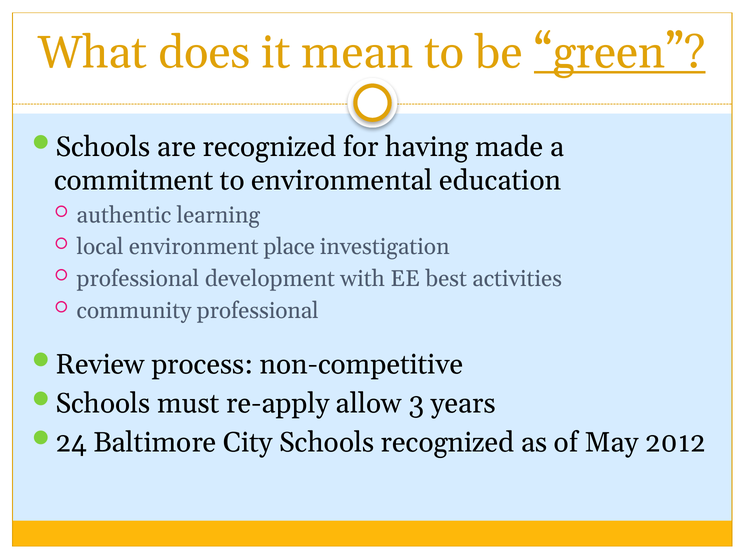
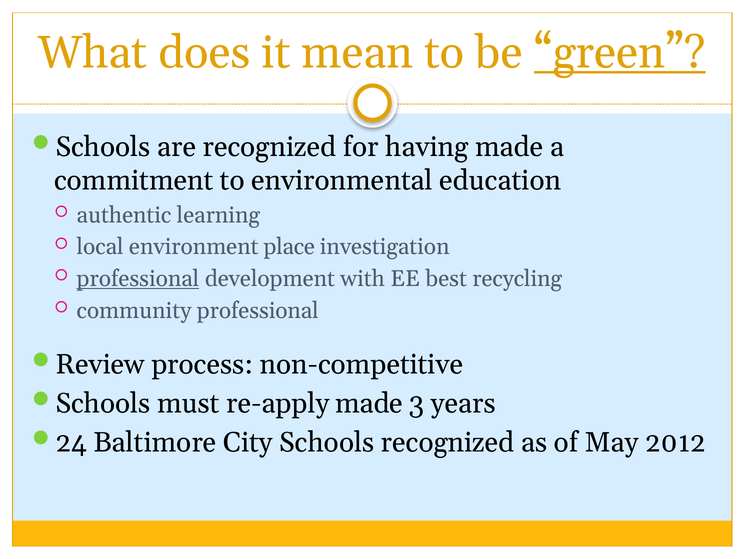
professional underline: none -> present (138, 279)
activities: activities -> recycling (517, 279)
re-apply allow: allow -> made (369, 403)
